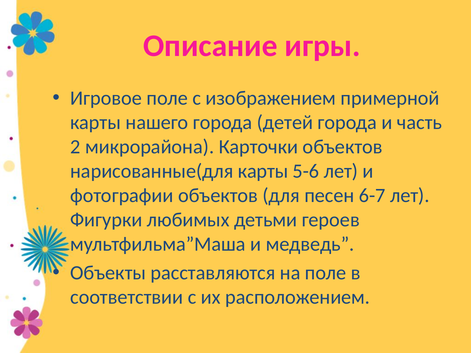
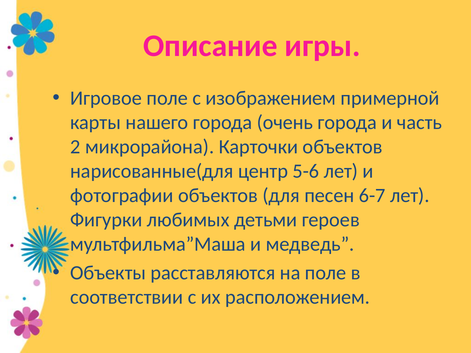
детей: детей -> очень (285, 123)
нарисованные(для карты: карты -> центр (263, 171)
